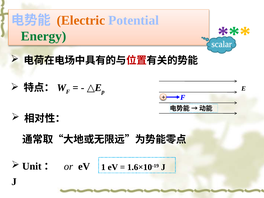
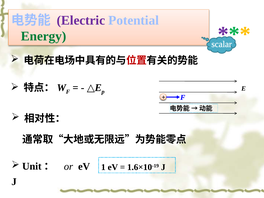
Electric colour: orange -> purple (81, 20)
